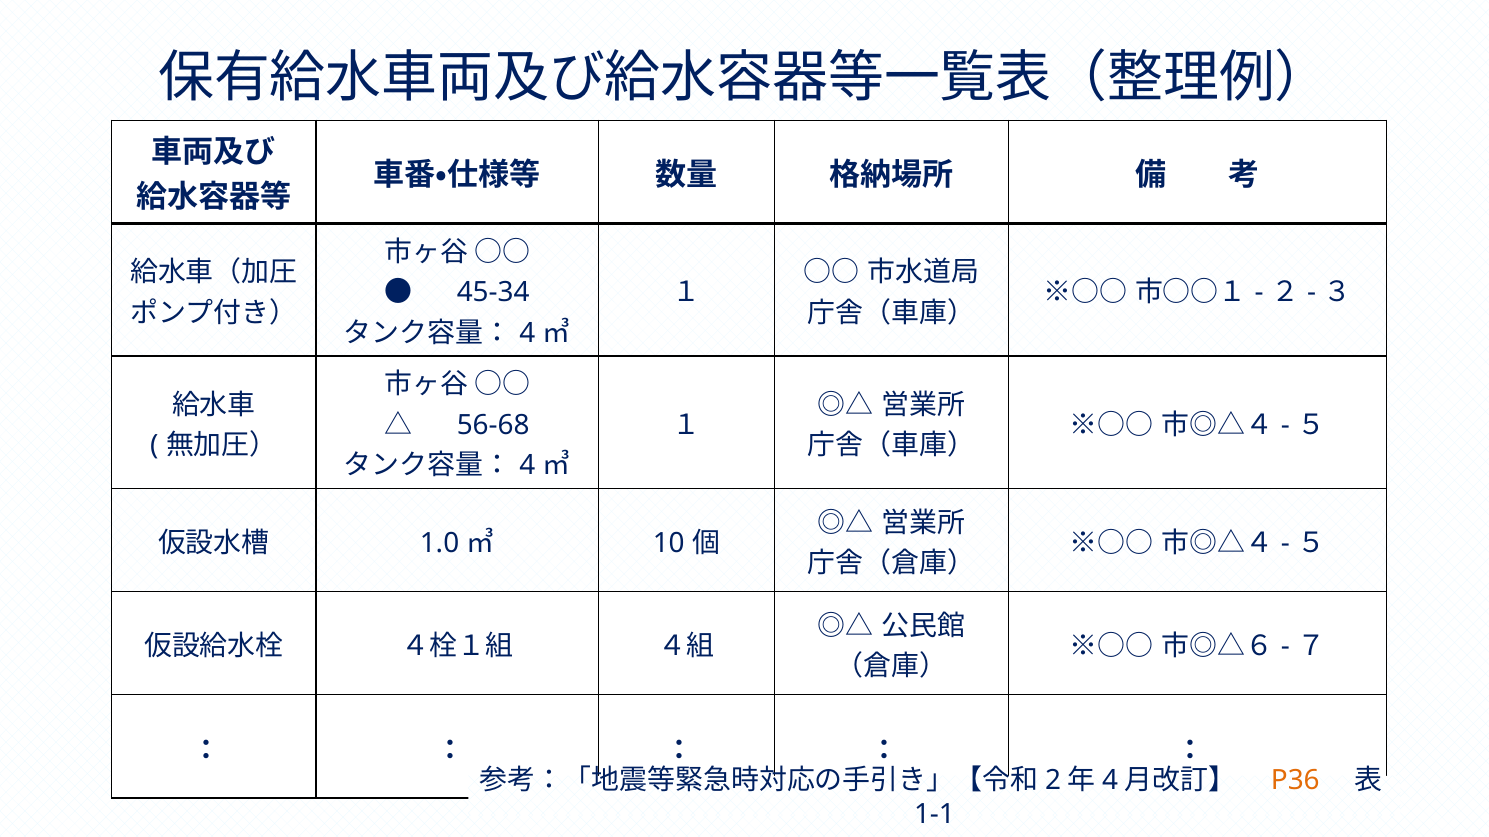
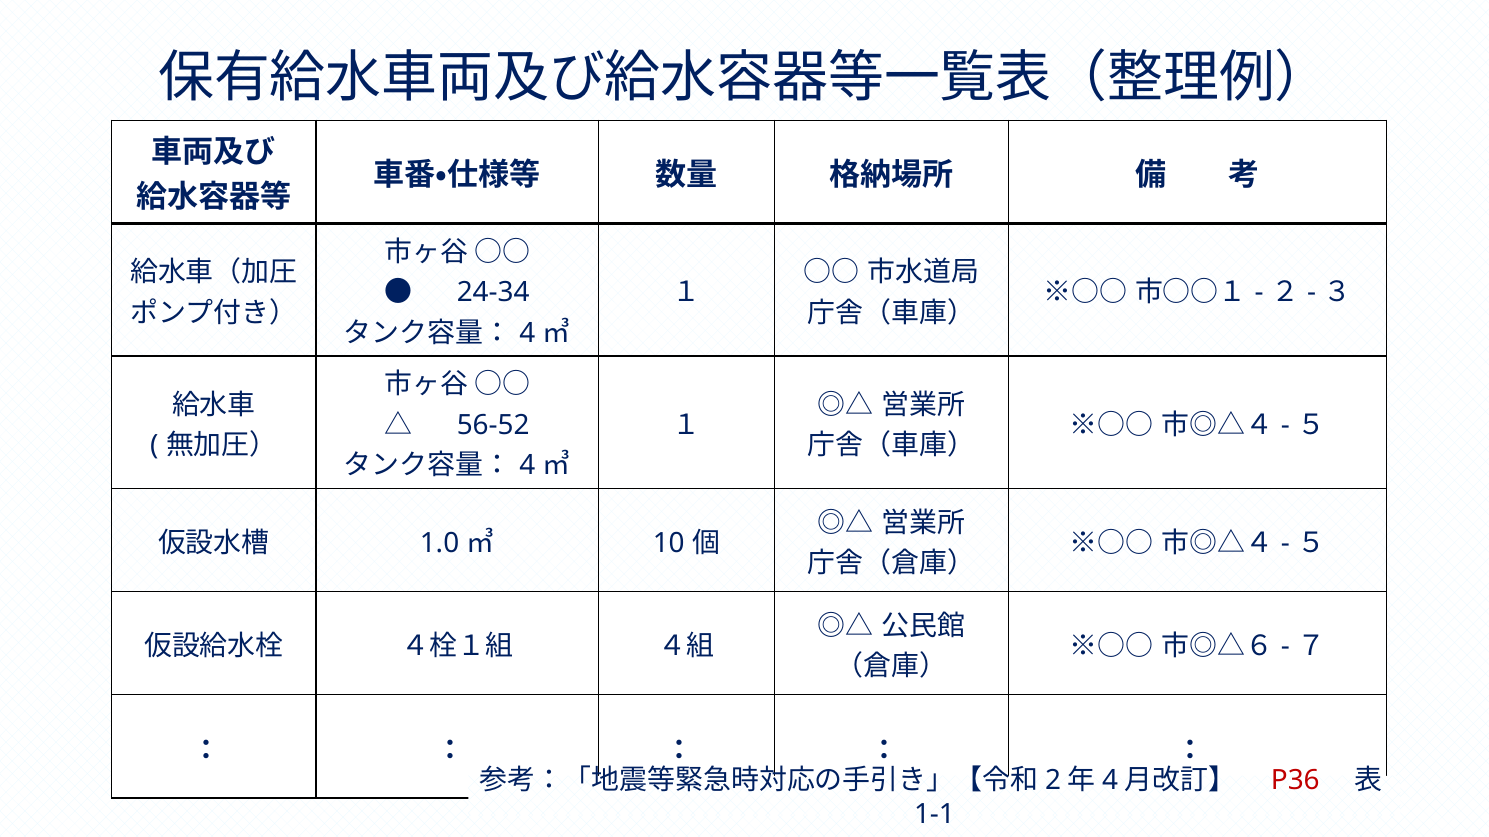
45-34: 45-34 -> 24-34 (493, 293)
56-68: 56-68 -> 56-52 (493, 425)
P36 colour: orange -> red (1295, 781)
